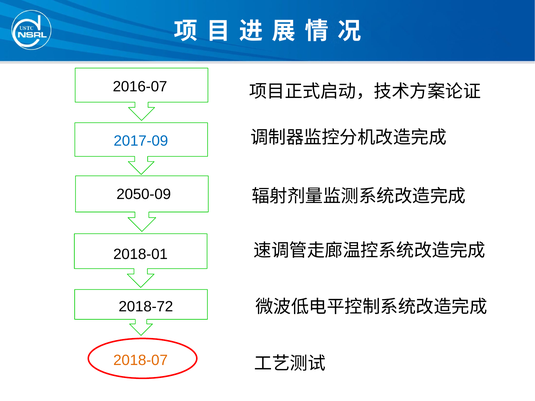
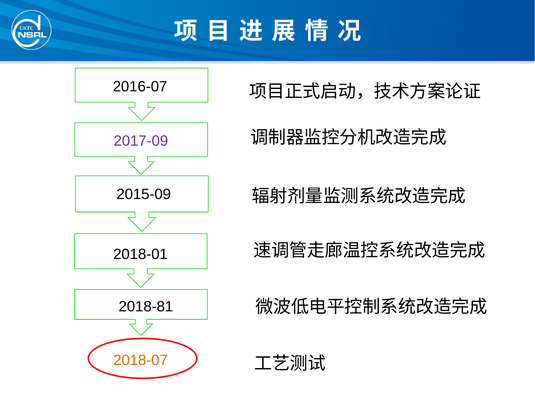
2017-09 colour: blue -> purple (141, 141)
2050-09: 2050-09 -> 2015-09 (144, 194)
2018-72: 2018-72 -> 2018-81 (146, 307)
